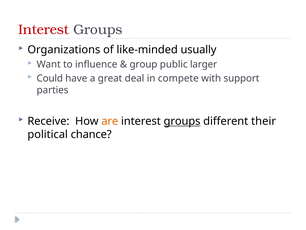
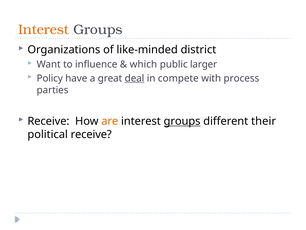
Interest colour: red -> orange (44, 30)
usually: usually -> district (198, 50)
group: group -> which (143, 64)
Could: Could -> Policy (50, 78)
deal underline: none -> present (135, 78)
support: support -> process (241, 78)
political chance: chance -> receive (91, 134)
